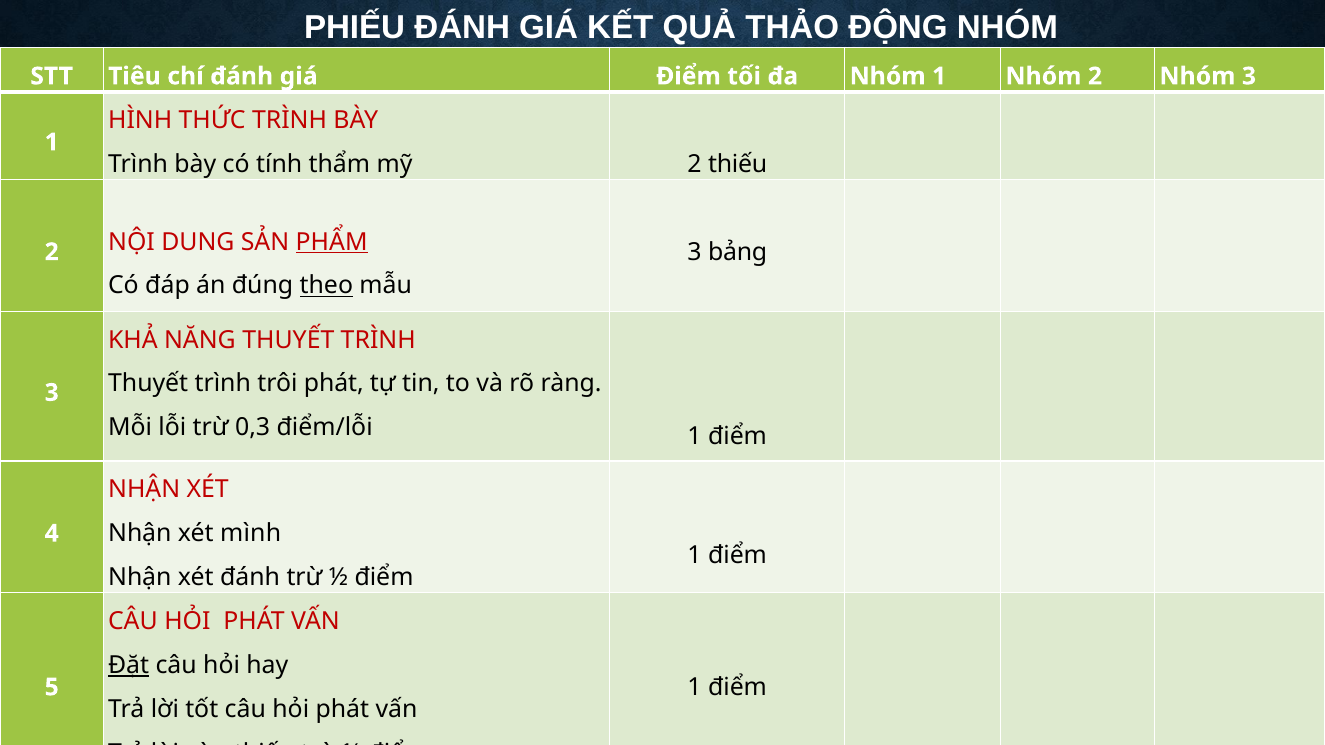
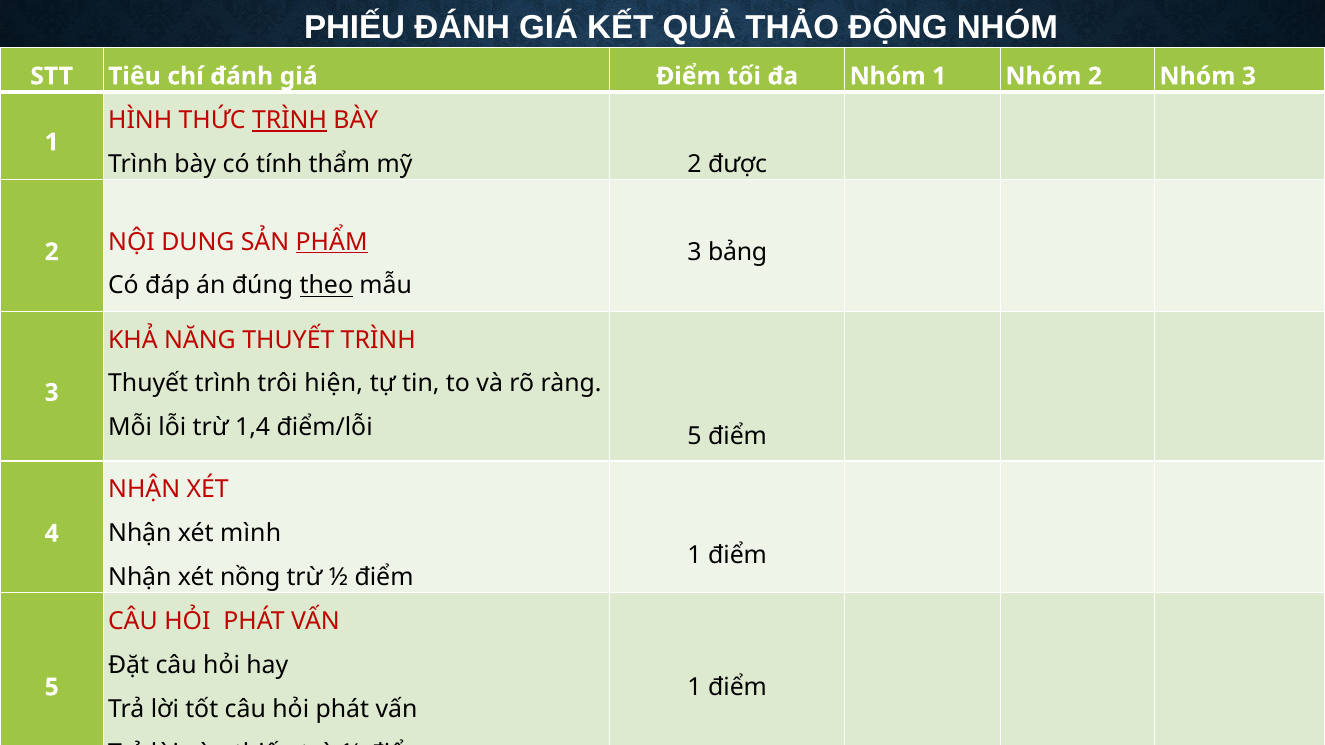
TRÌNH underline: none -> present (290, 120)
2 thiếu: thiếu -> được (738, 164)
trôi phát: phát -> hiện (334, 384)
0,3: 0,3 -> 1,4 (253, 428)
điểm/lỗi 1: 1 -> 5 (695, 437)
xét đánh: đánh -> nồng (250, 578)
Đặt underline: present -> none (129, 665)
